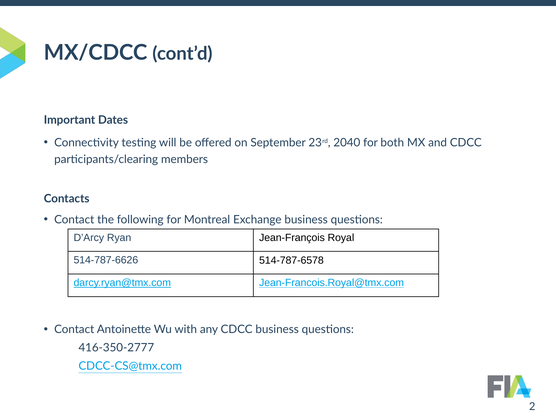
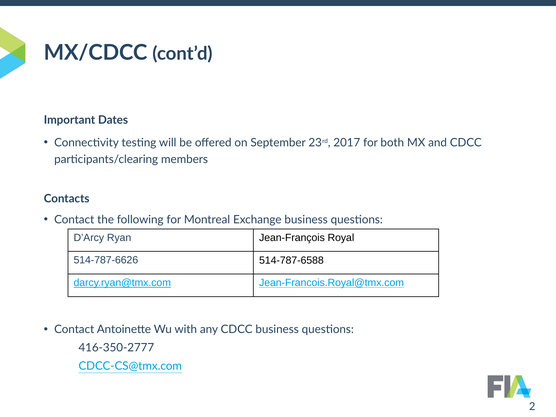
2040: 2040 -> 2017 (347, 143)
514-787-6578: 514-787-6578 -> 514-787-6588 (291, 260)
